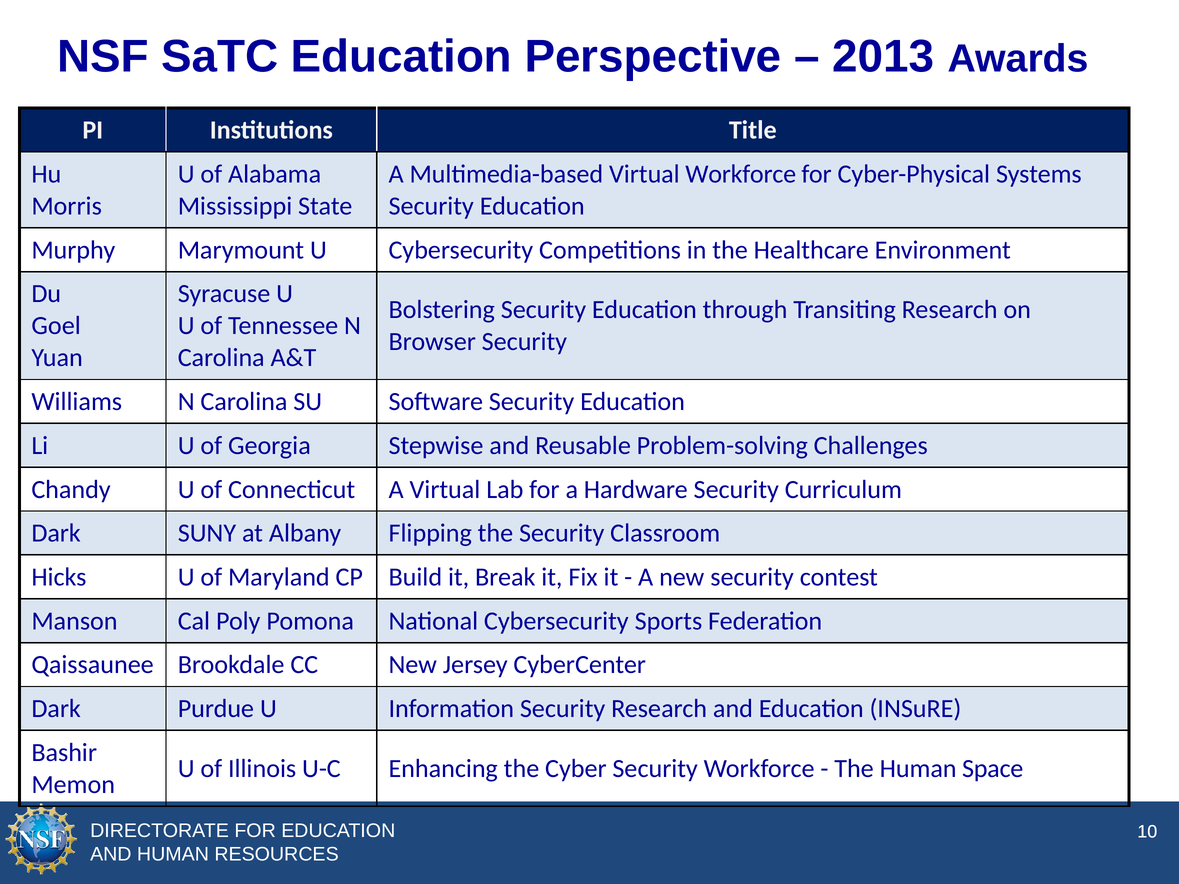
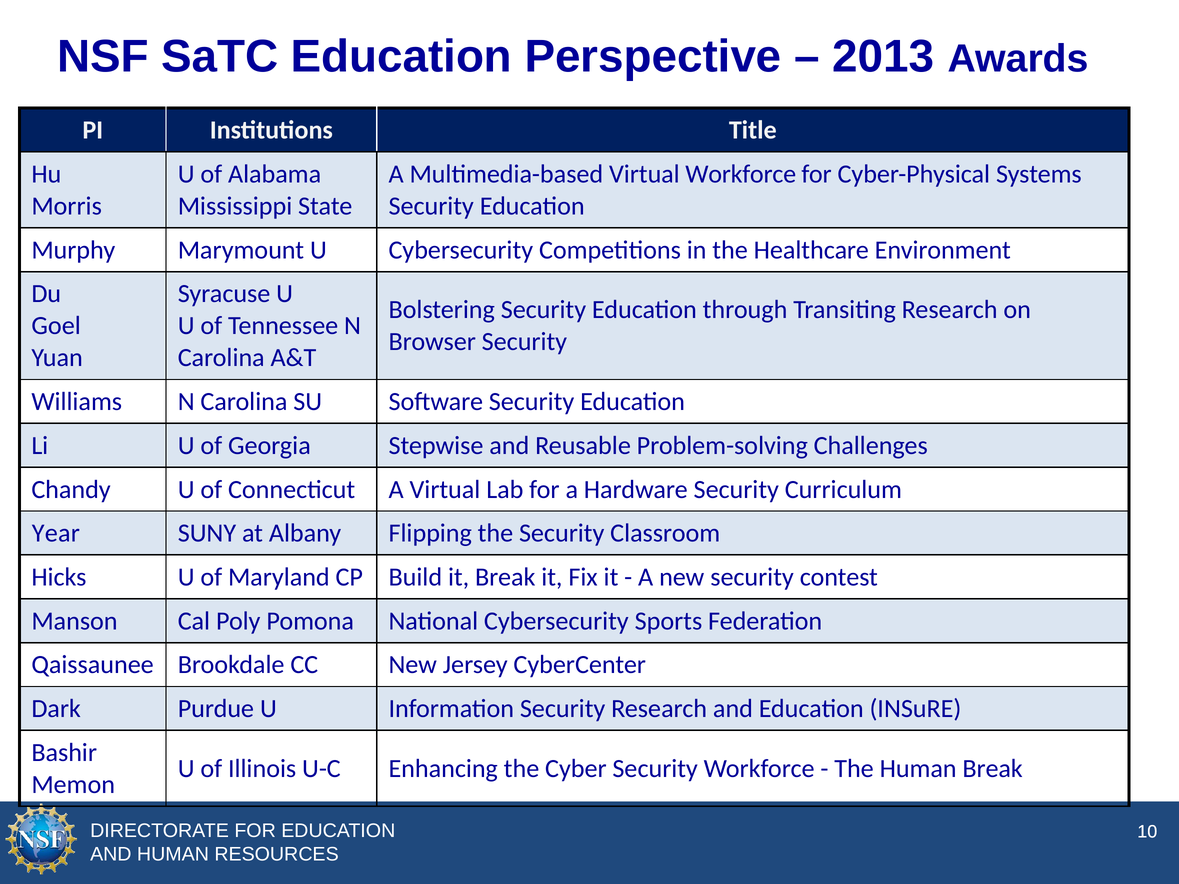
Dark: Dark -> Year (56, 533)
Human Space: Space -> Break (993, 769)
